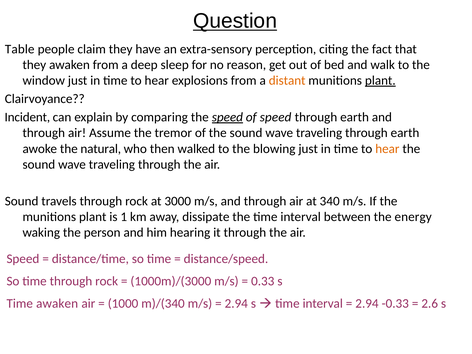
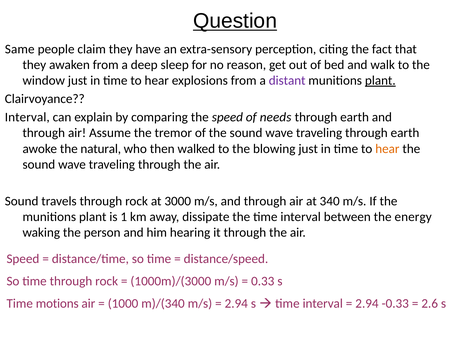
Table: Table -> Same (20, 49)
distant colour: orange -> purple (287, 81)
Incident: Incident -> Interval (27, 117)
speed underline: present -> none (227, 117)
of speed: speed -> needs (276, 117)
Time awaken: awaken -> motions (57, 304)
